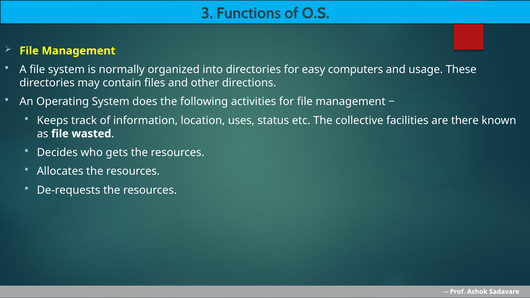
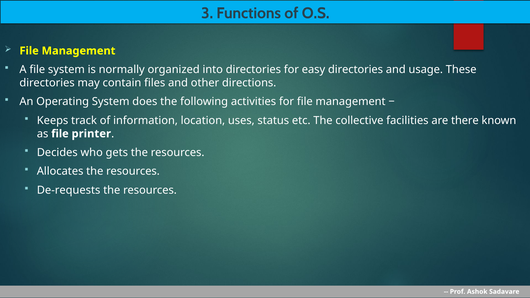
easy computers: computers -> directories (356, 70)
wasted: wasted -> printer (91, 134)
